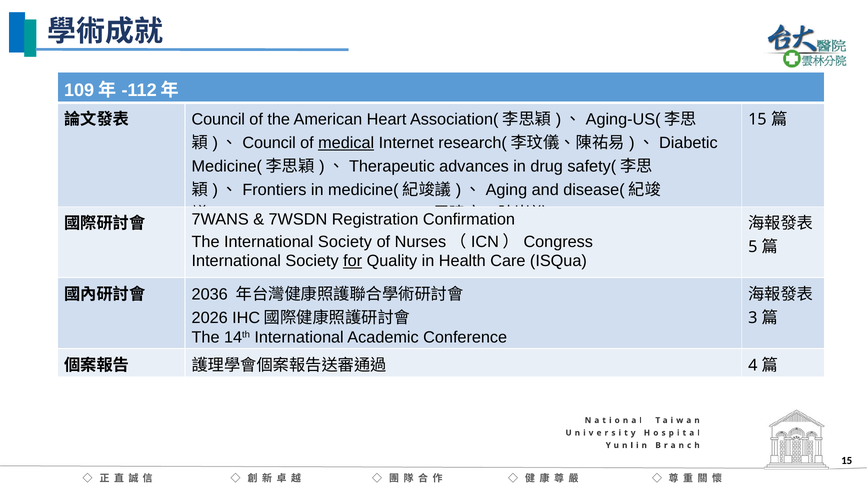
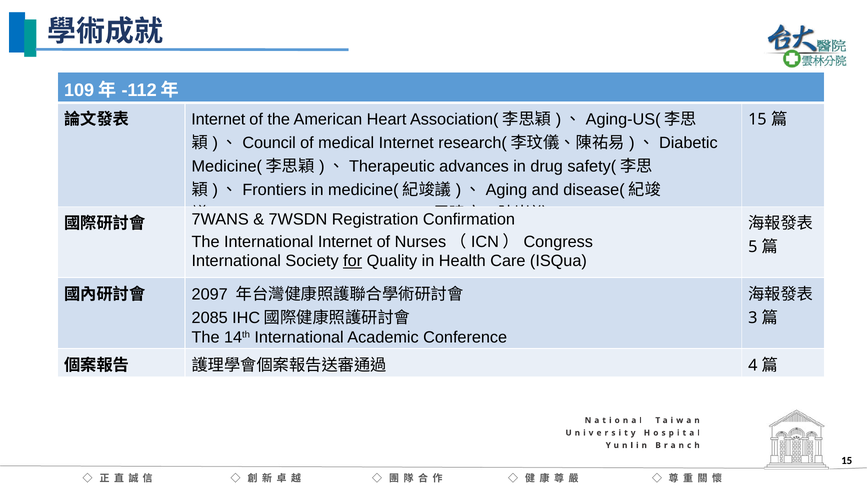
Council: Council -> Internet (218, 119)
medical underline: present -> none (346, 143)
The International Society: Society -> Internet (345, 242)
2036: 2036 -> 2097 (210, 294)
2026: 2026 -> 2085 (210, 318)
